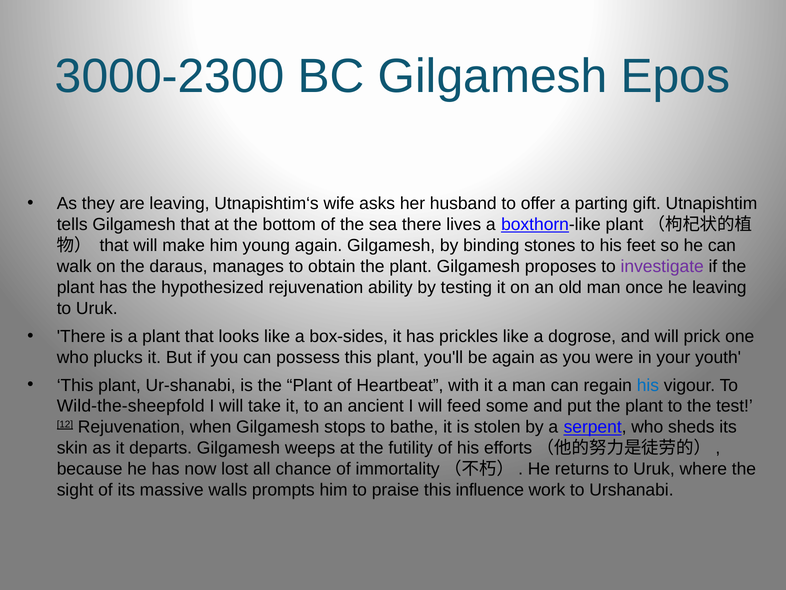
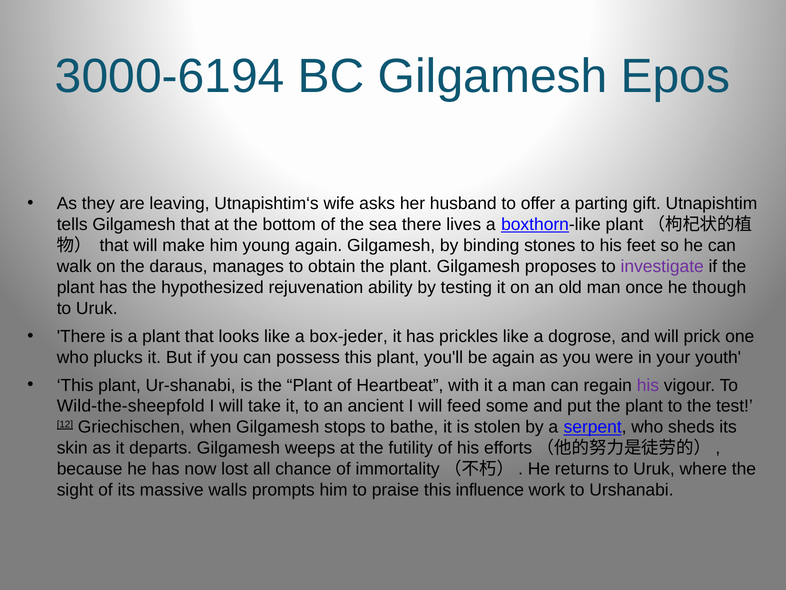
3000-2300: 3000-2300 -> 3000-6194 (170, 76)
he leaving: leaving -> though (719, 287)
box-sides: box-sides -> box-jeder (349, 336)
his colour: blue -> purple (648, 385)
Rejuvenation: Rejuvenation -> Griechischen (131, 427)
